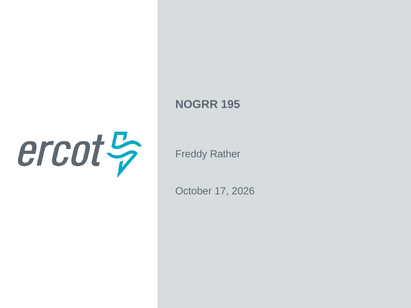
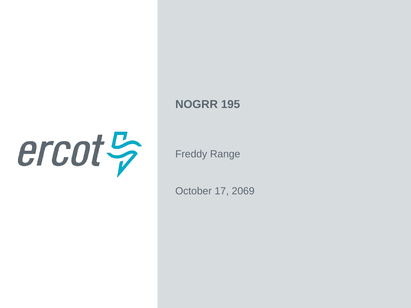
Rather: Rather -> Range (225, 154)
2026: 2026 -> 2069 (243, 191)
